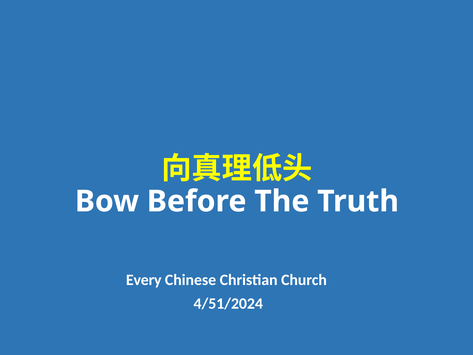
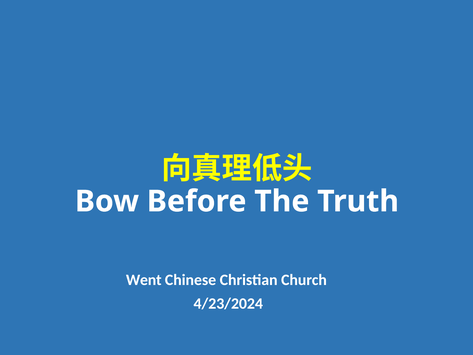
Every: Every -> Went (144, 280)
4/51/2024: 4/51/2024 -> 4/23/2024 (228, 303)
